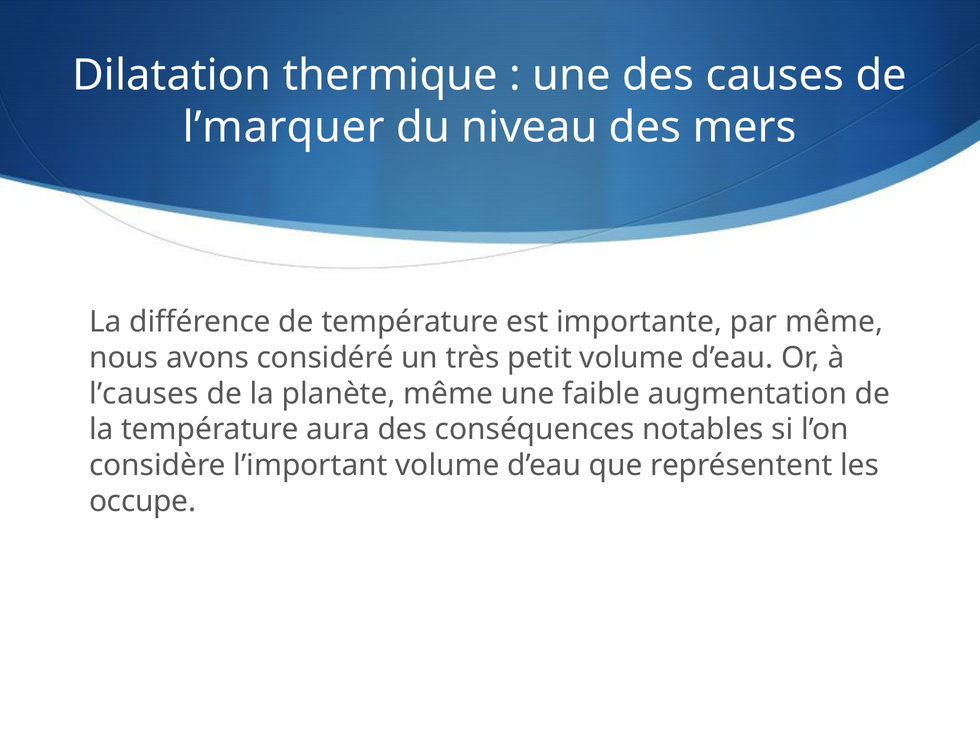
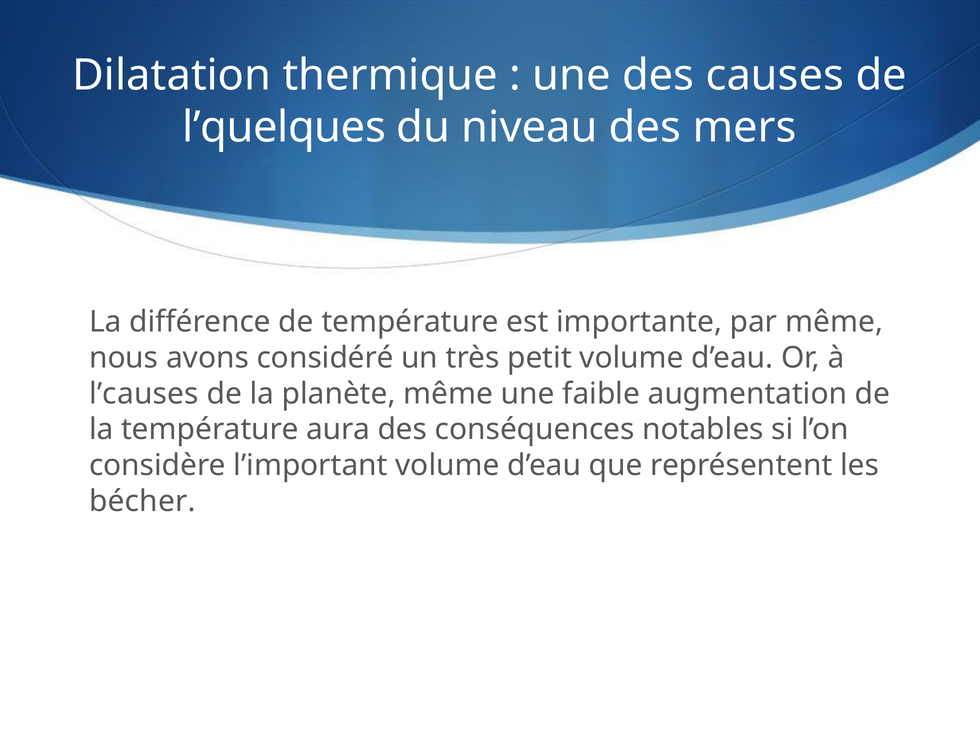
l’marquer: l’marquer -> l’quelques (284, 127)
occupe: occupe -> bécher (142, 501)
